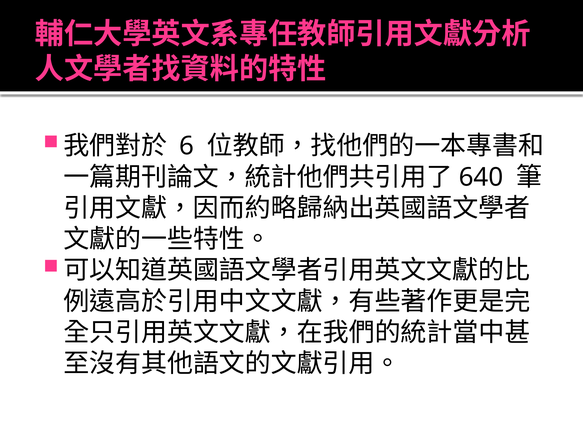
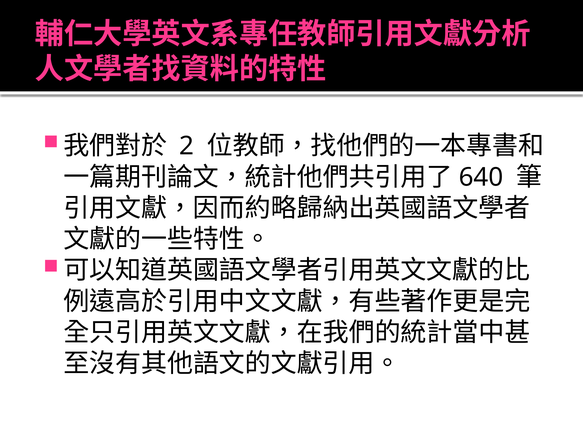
6: 6 -> 2 (186, 146)
